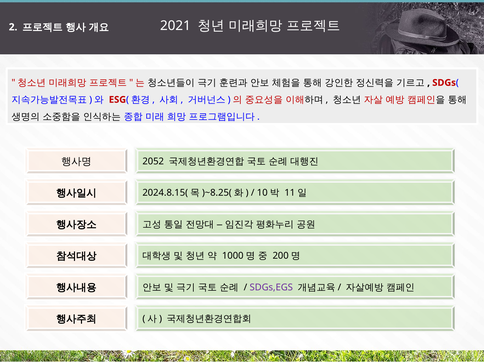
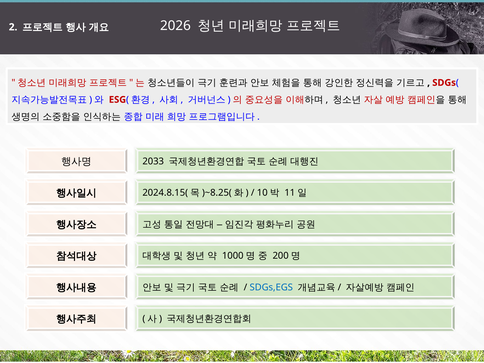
2021: 2021 -> 2026 (175, 26)
2052: 2052 -> 2033 (153, 161)
SDGs,EGS colour: purple -> blue (271, 287)
